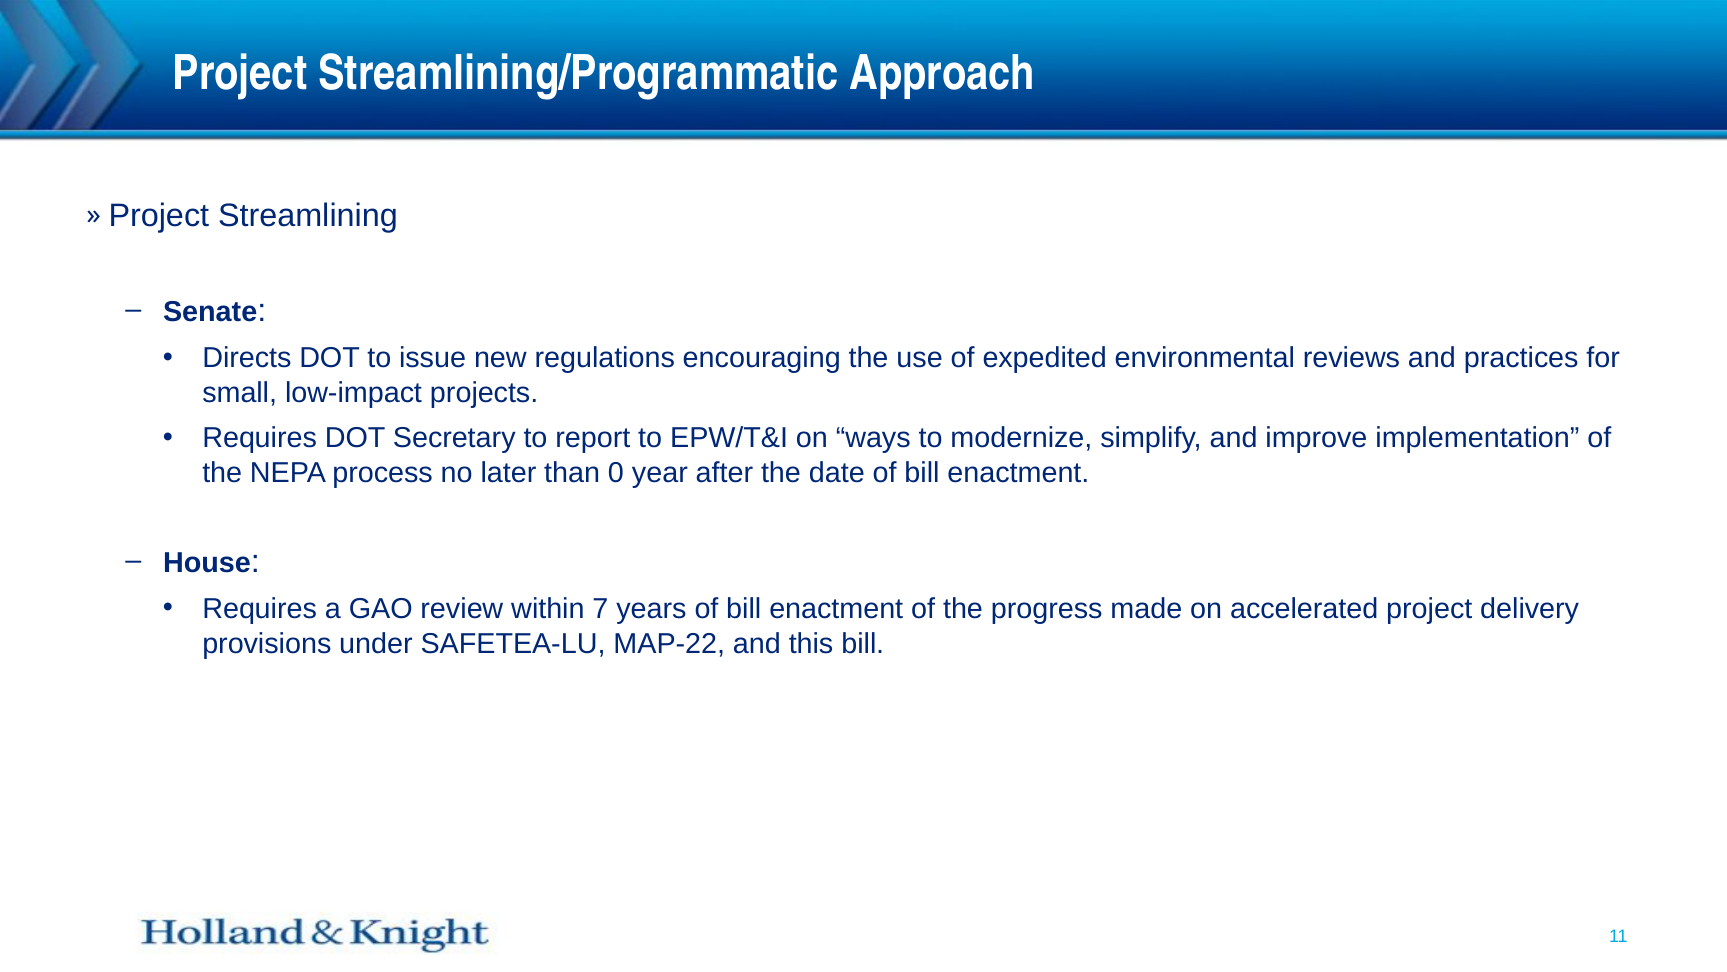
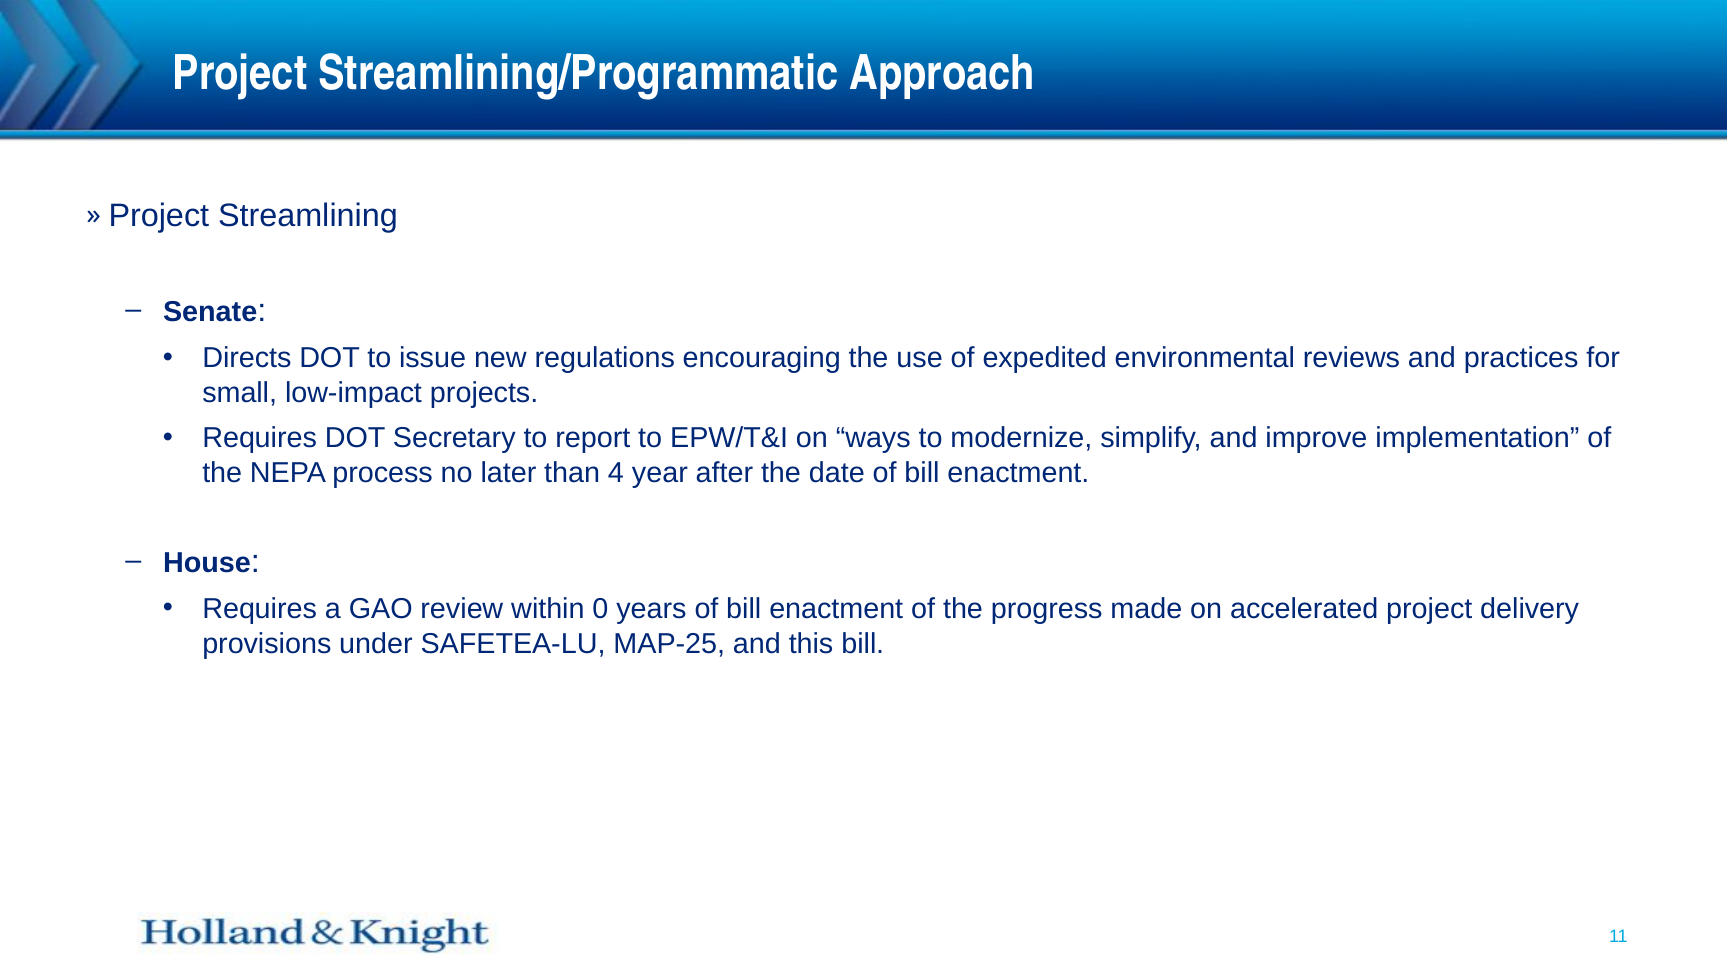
0: 0 -> 4 (616, 473)
7: 7 -> 0 (600, 609)
MAP-22: MAP-22 -> MAP-25 (669, 643)
